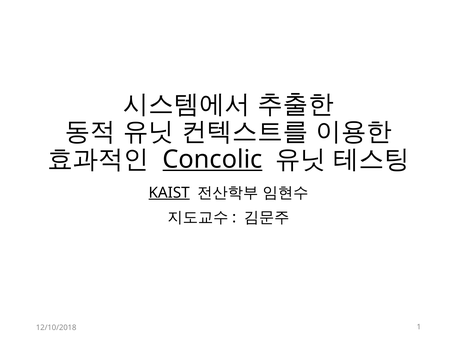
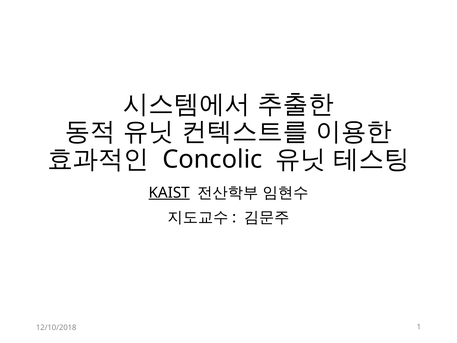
Concolic underline: present -> none (212, 159)
